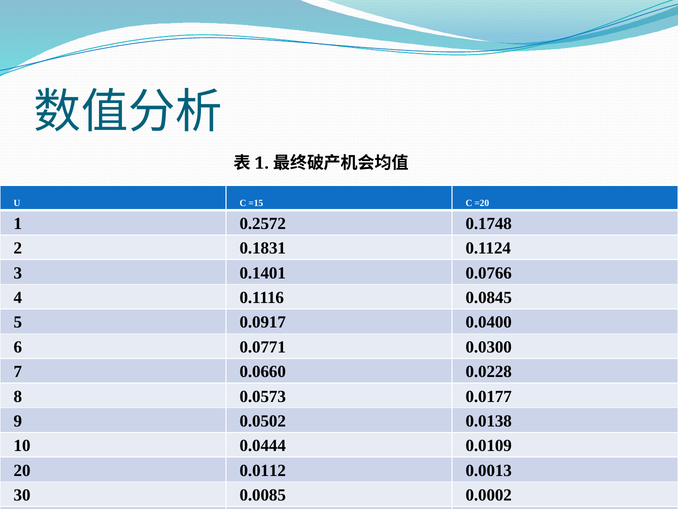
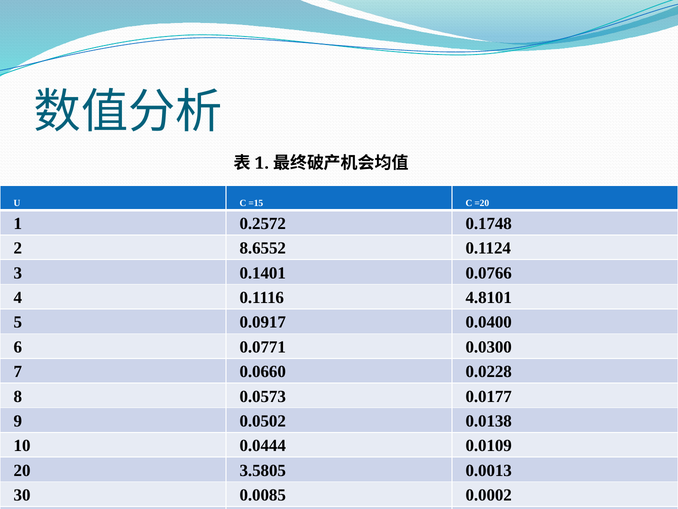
0.1831: 0.1831 -> 8.6552 (263, 248)
0.0845: 0.0845 -> 4.8101 (489, 297)
0.0112: 0.0112 -> 3.5805 (263, 470)
